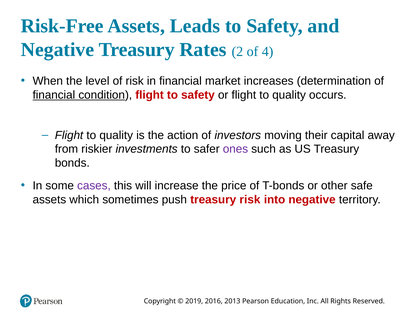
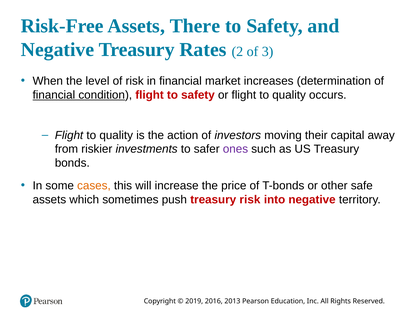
Leads: Leads -> There (195, 26)
4: 4 -> 3 (268, 51)
cases colour: purple -> orange (94, 185)
